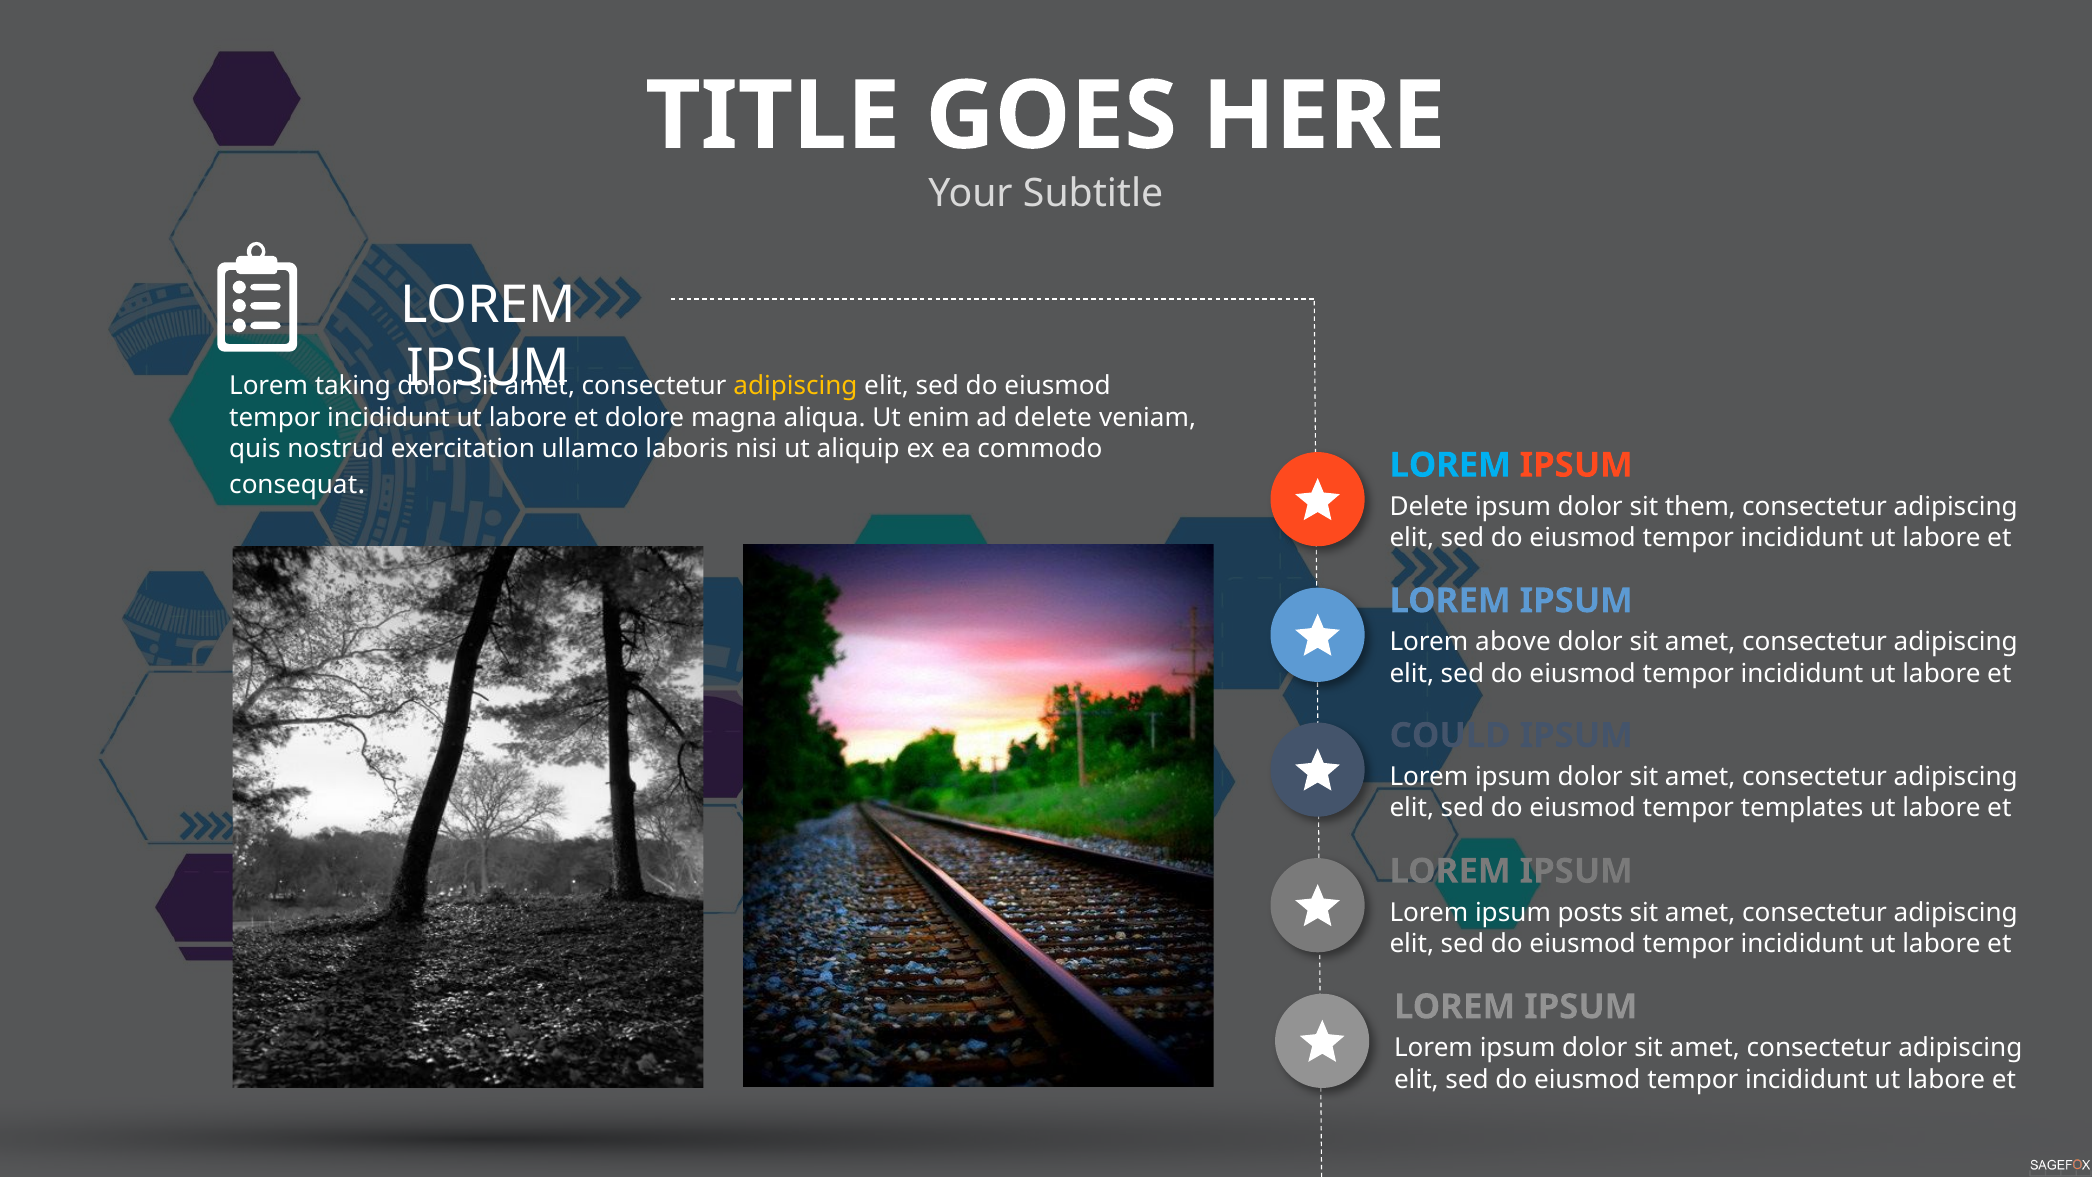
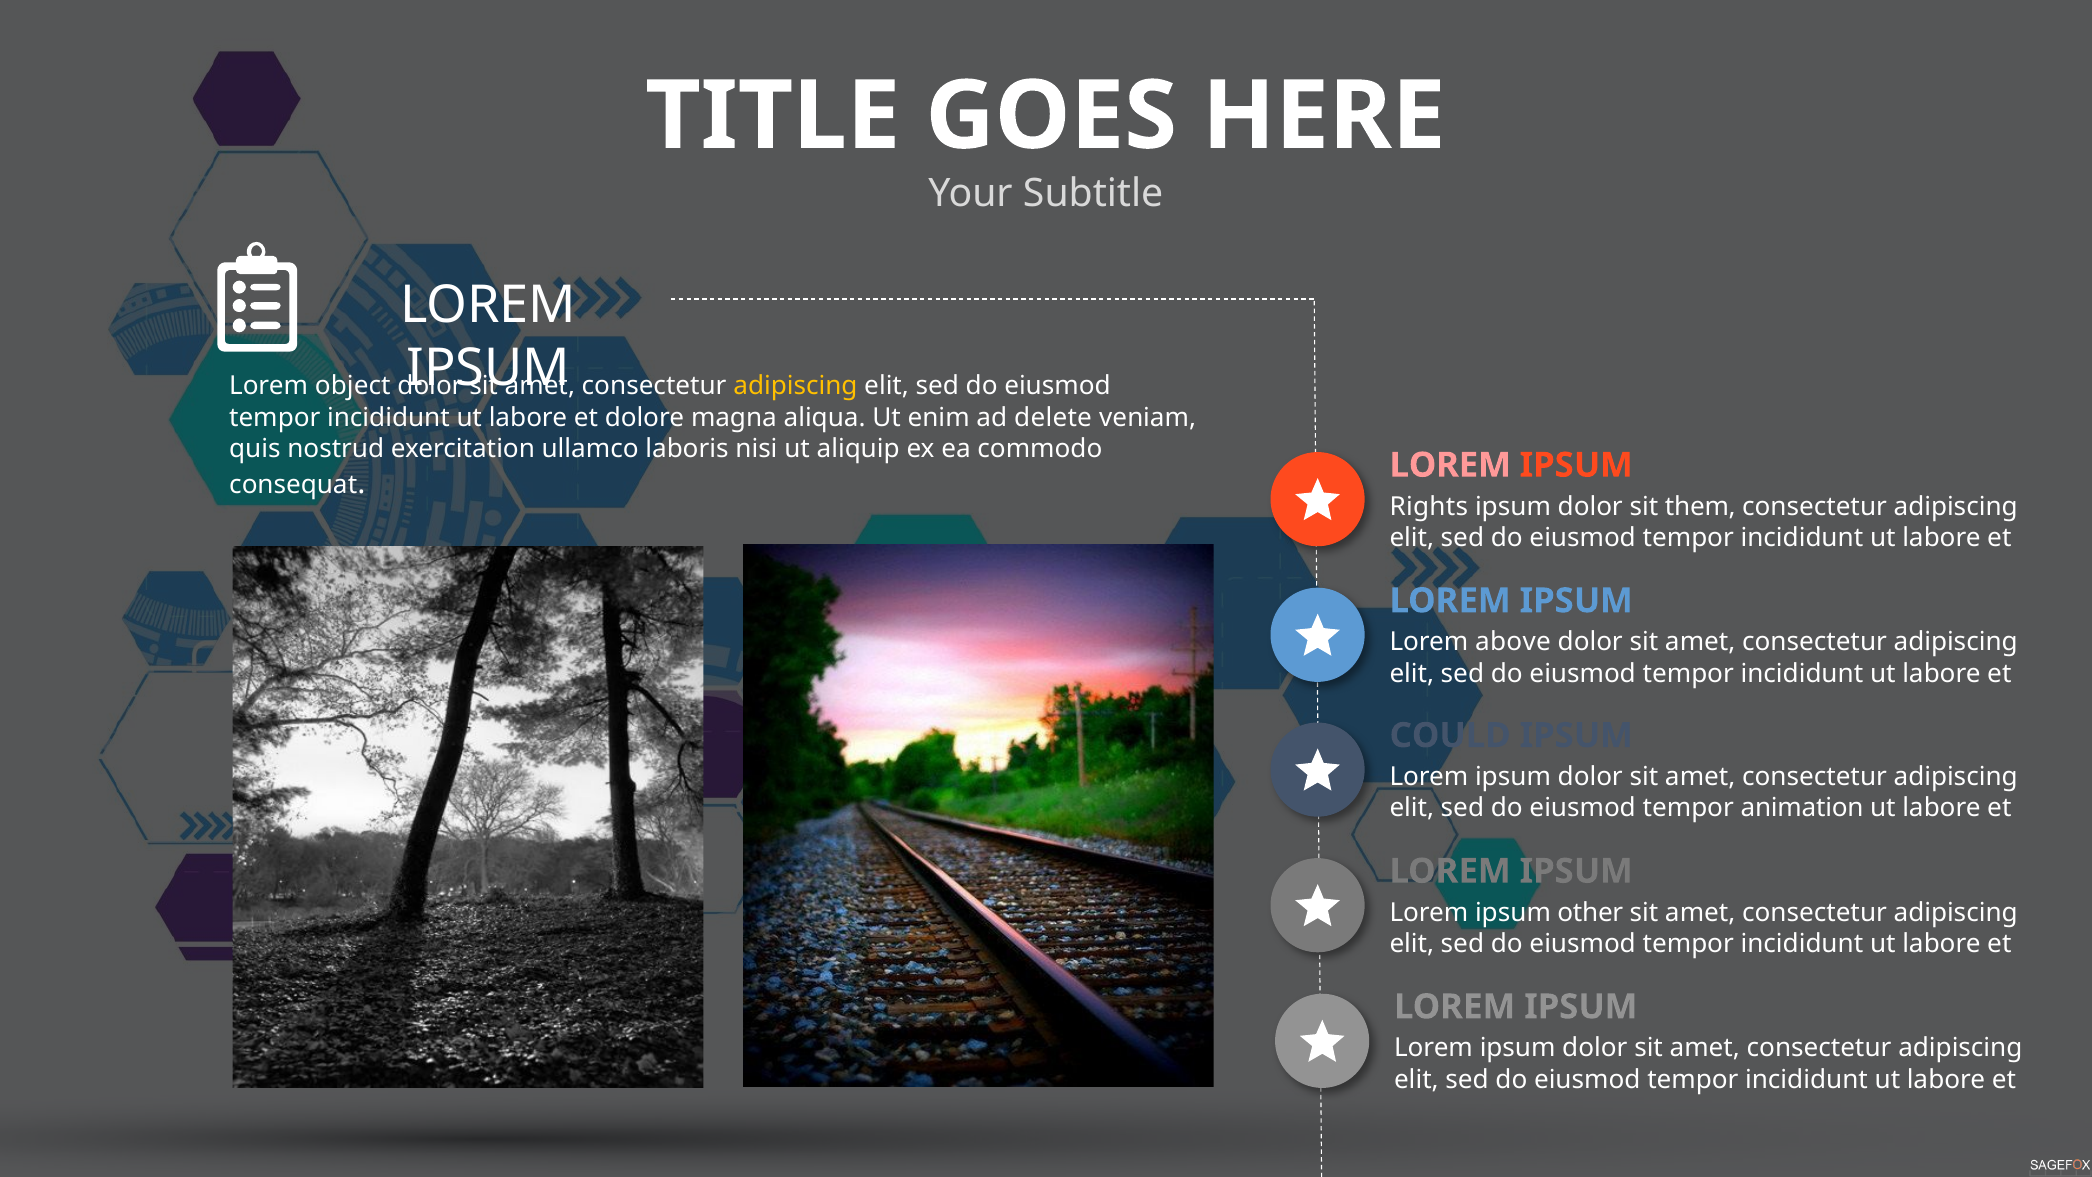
taking: taking -> object (353, 386)
LOREM colour: light blue -> pink (1450, 465)
Delete: Delete -> Rights (1429, 506)
templates: templates -> animation (1802, 808)
posts: posts -> other (1590, 912)
